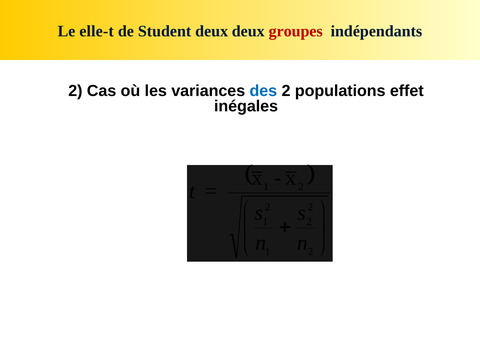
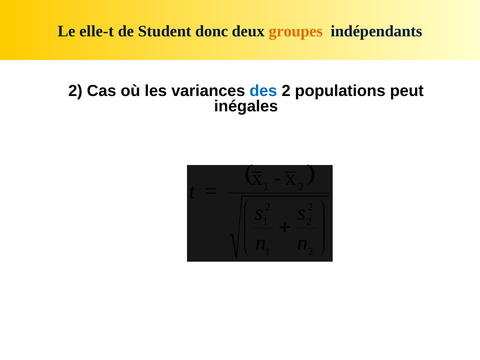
Student deux: deux -> donc (212, 31)
groupes colour: red -> orange (296, 31)
effet: effet -> peut (407, 91)
